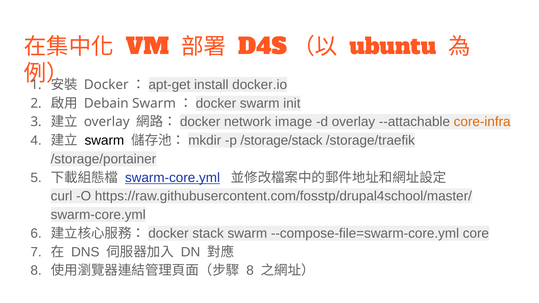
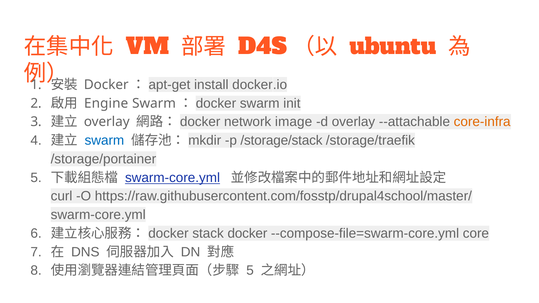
Debain: Debain -> Engine (106, 103)
swarm colour: black -> blue (104, 141)
stack swarm: swarm -> docker (247, 233)
8: 8 -> 5 (250, 271)
